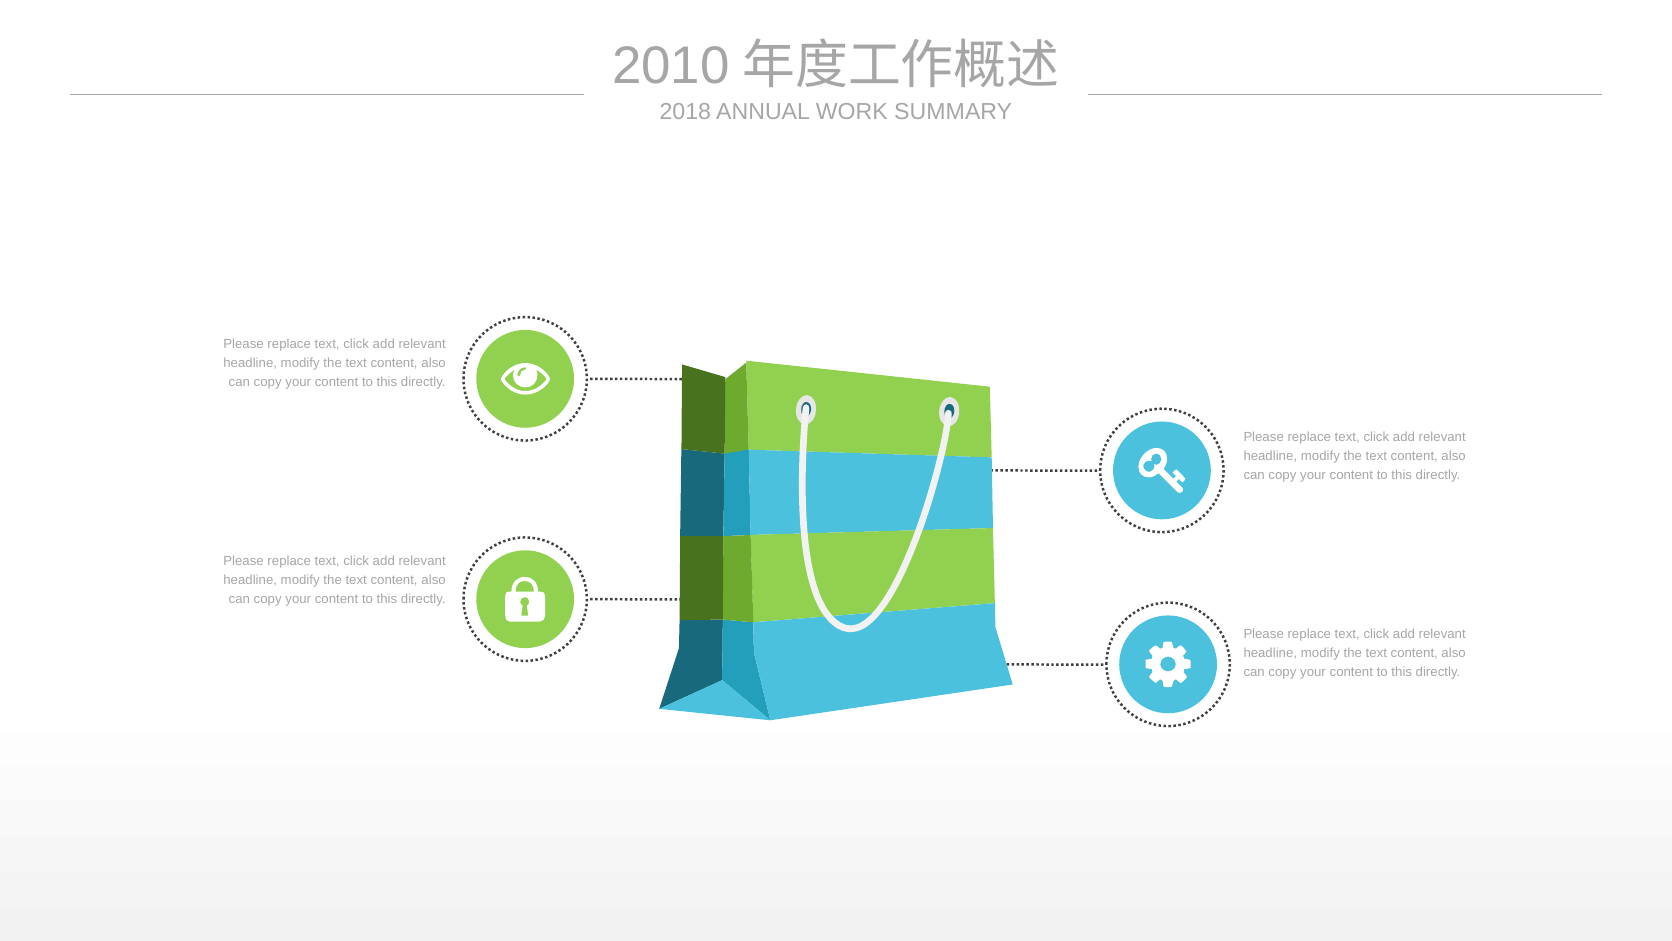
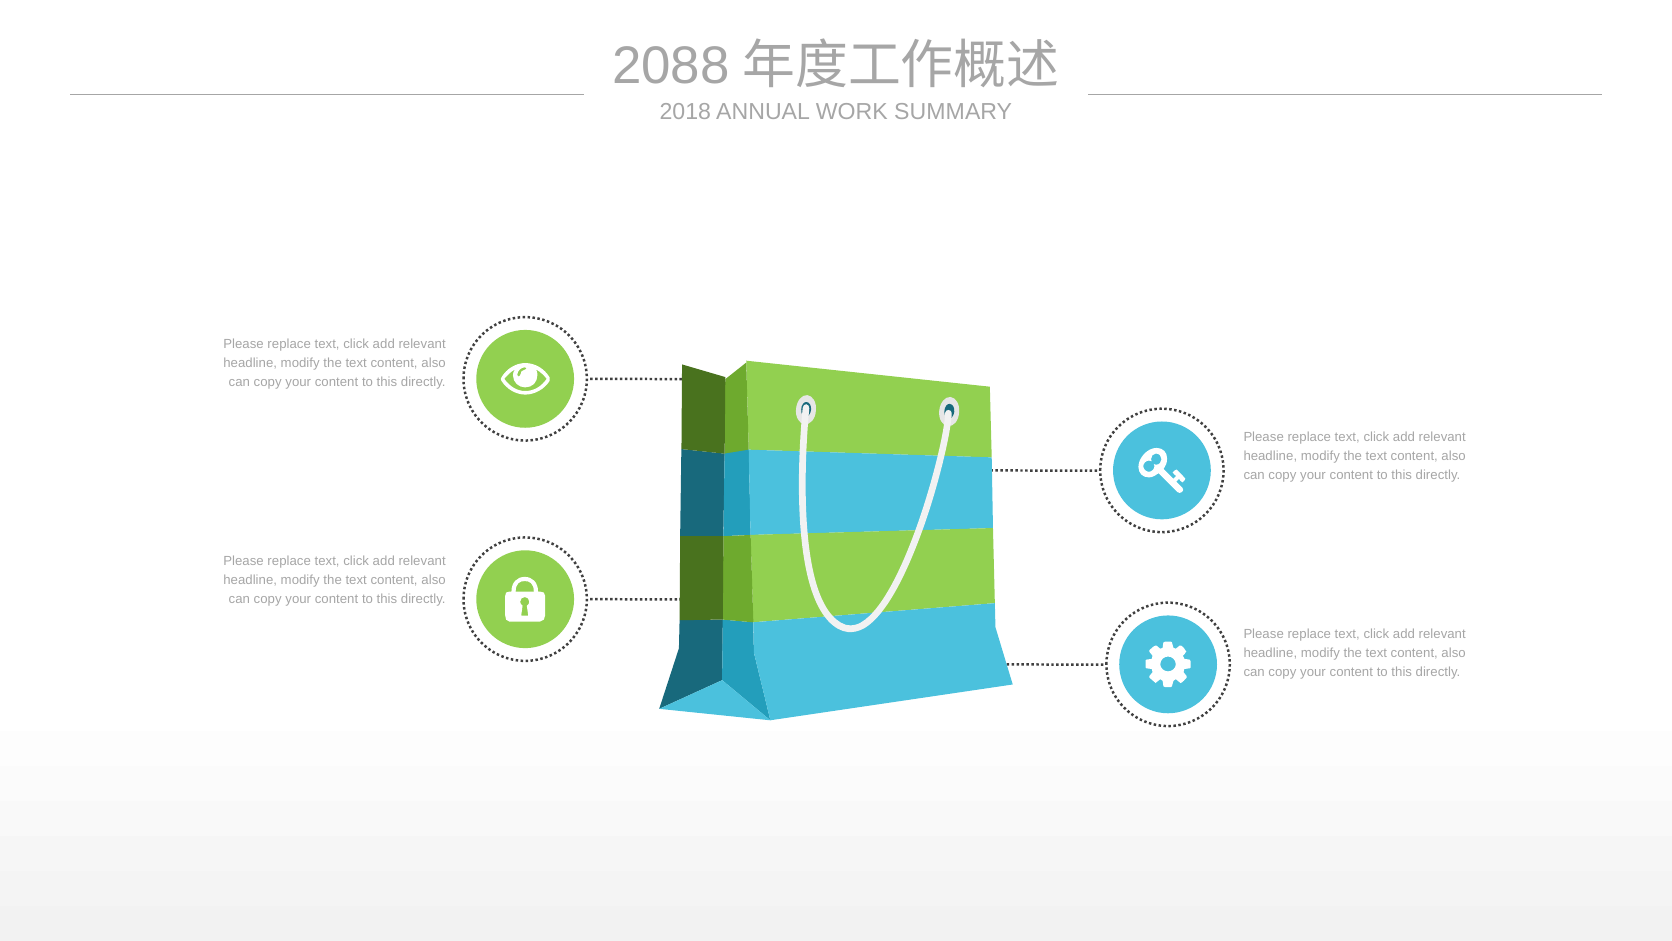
2010: 2010 -> 2088 (671, 66)
